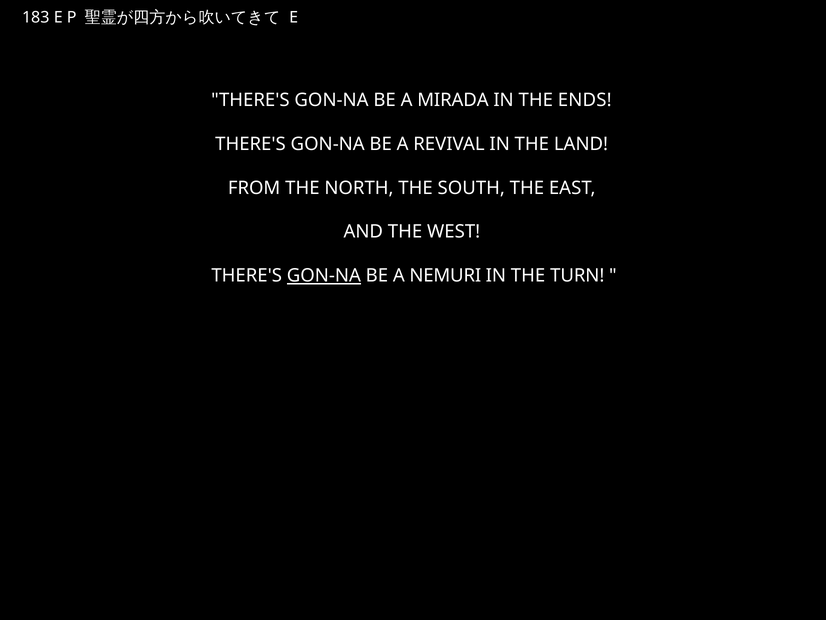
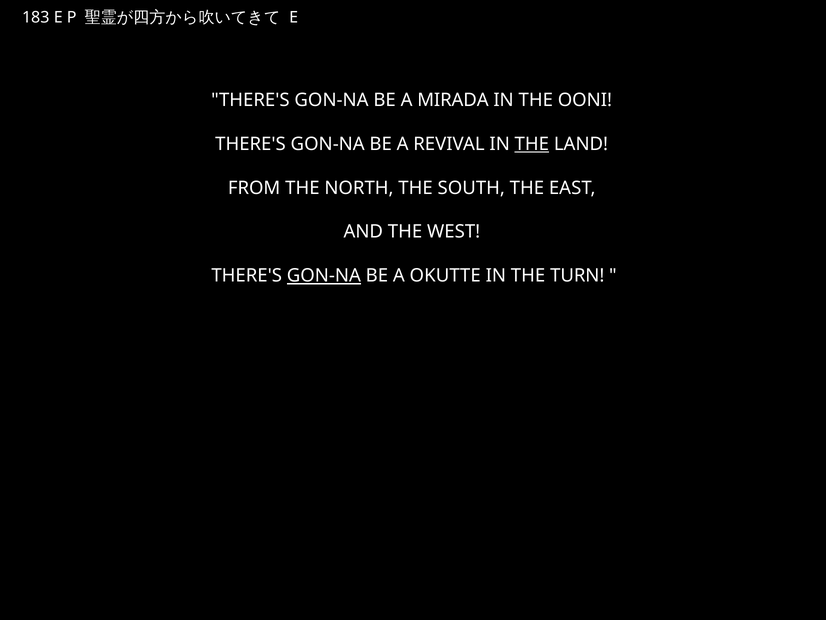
ENDS: ENDS -> OONI (585, 100)
THE underline: none -> present (532, 144)
NEMURI: NEMURI -> OKUTTE (445, 276)
